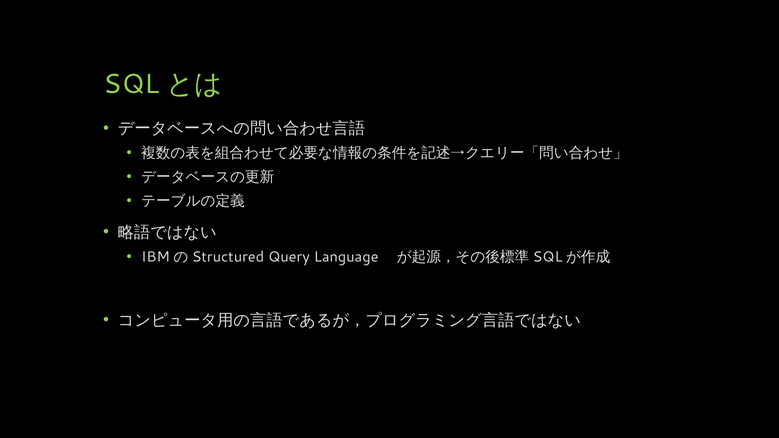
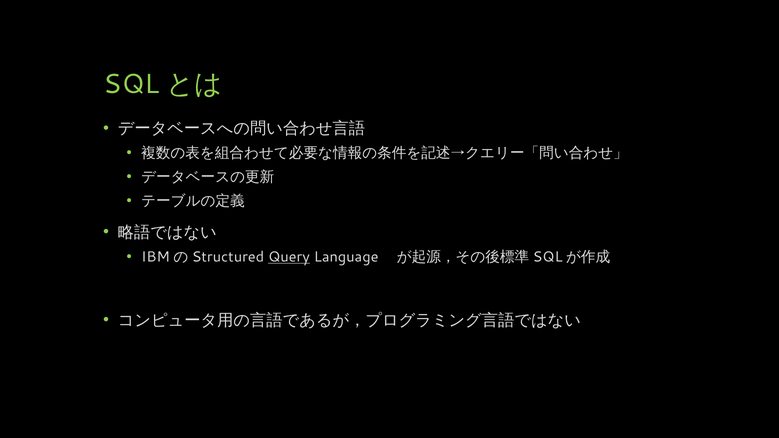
Query underline: none -> present (289, 257)
